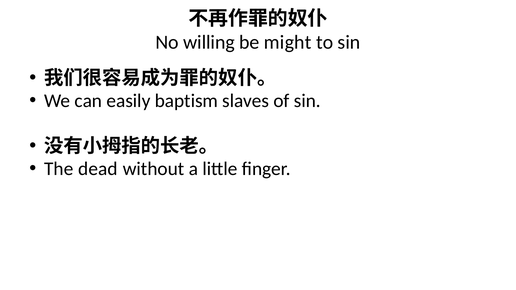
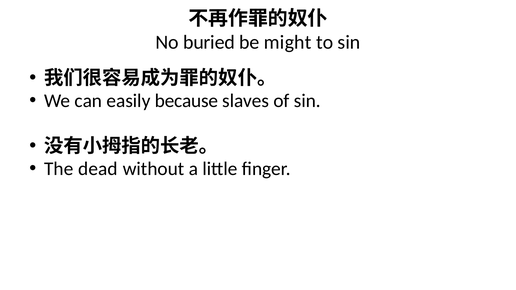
willing: willing -> buried (209, 42)
baptism: baptism -> because (187, 101)
